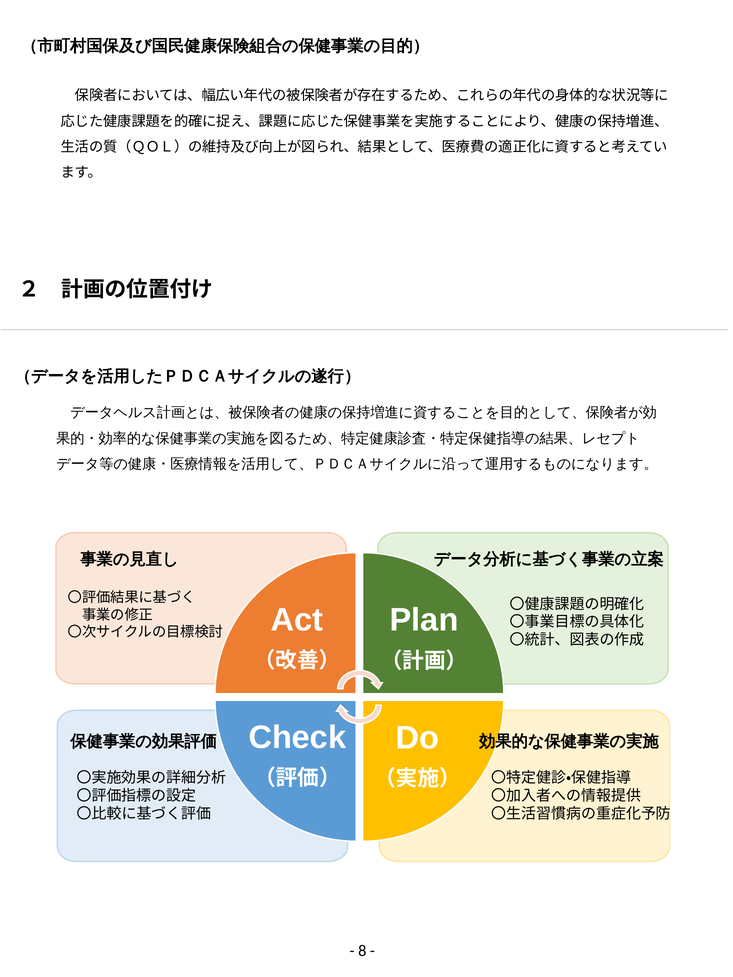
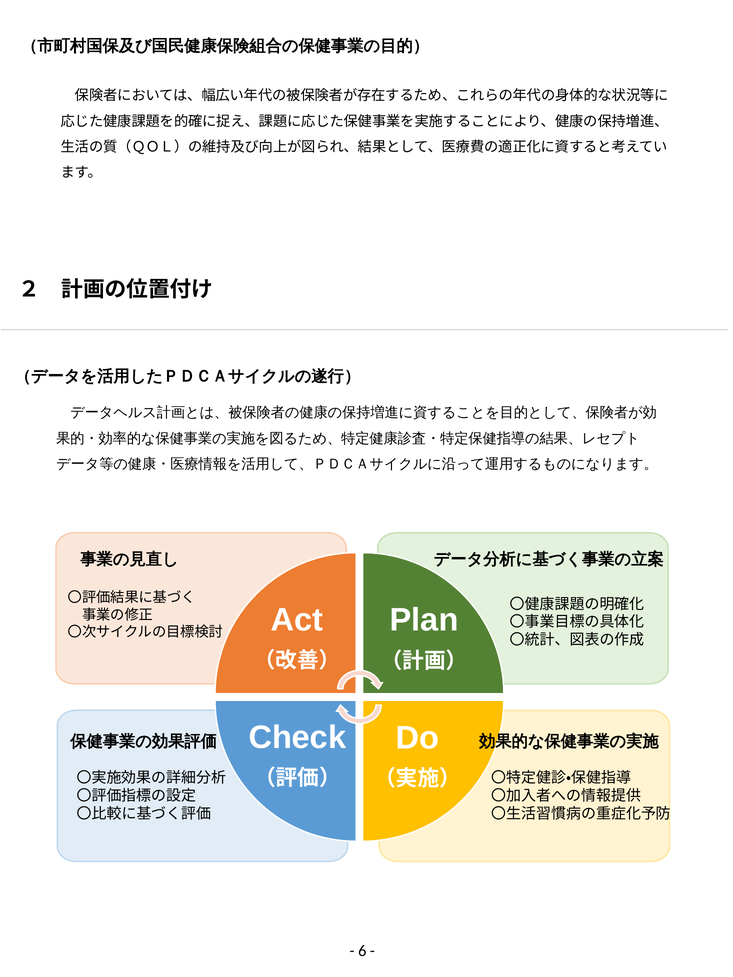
8: 8 -> 6 (362, 951)
